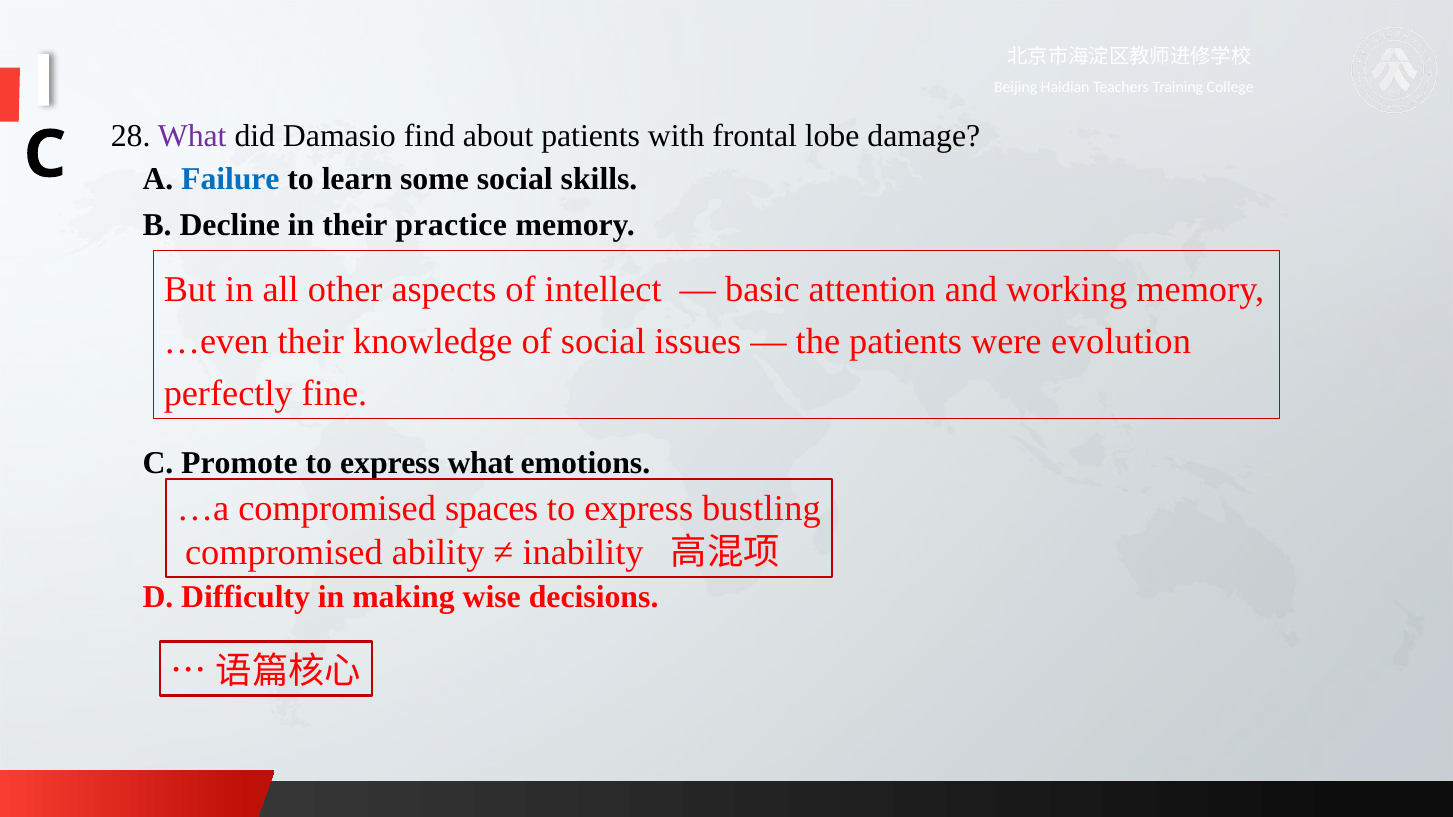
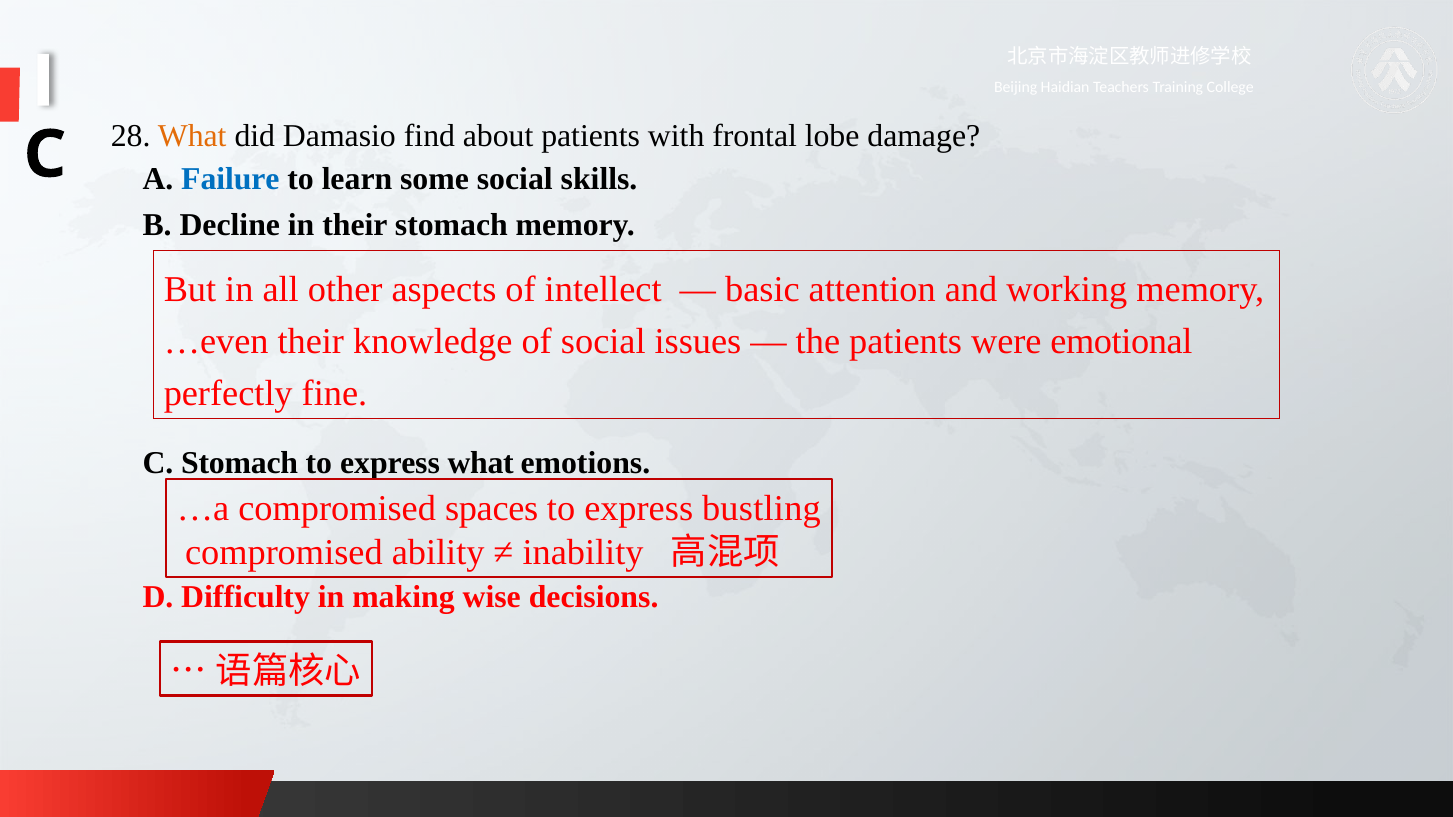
What colour: purple -> orange (192, 136)
their practice: practice -> stomach (451, 225)
evolution: evolution -> emotional (1121, 342)
C Promote: Promote -> Stomach (240, 464)
